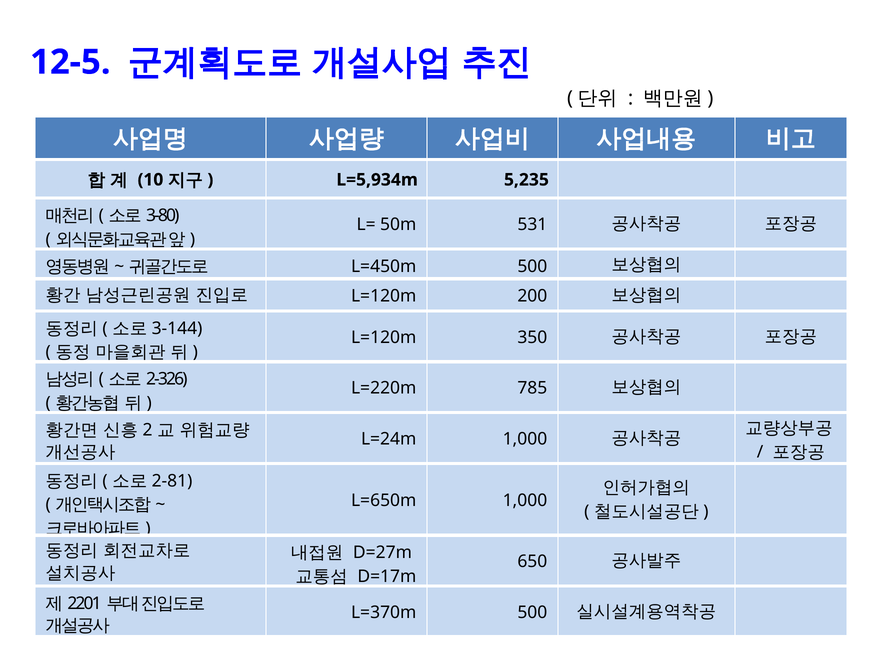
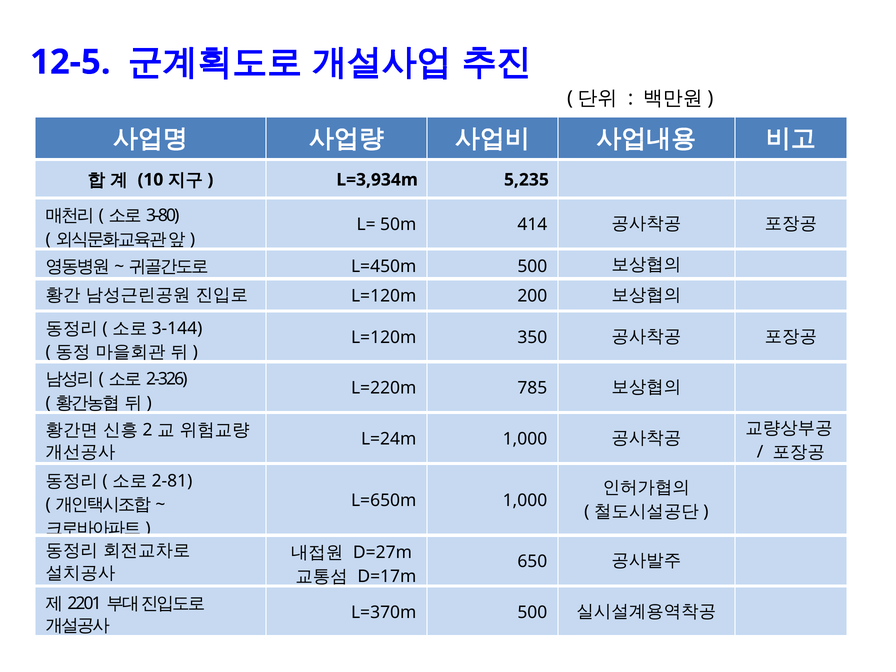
L=5,934m: L=5,934m -> L=3,934m (377, 180)
531: 531 -> 414 (532, 225)
